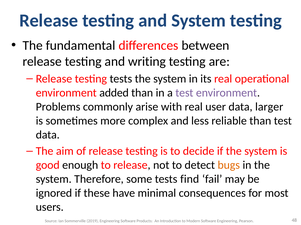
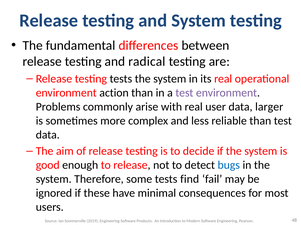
writing: writing -> radical (147, 62)
added: added -> action (114, 93)
bugs colour: orange -> blue (229, 166)
